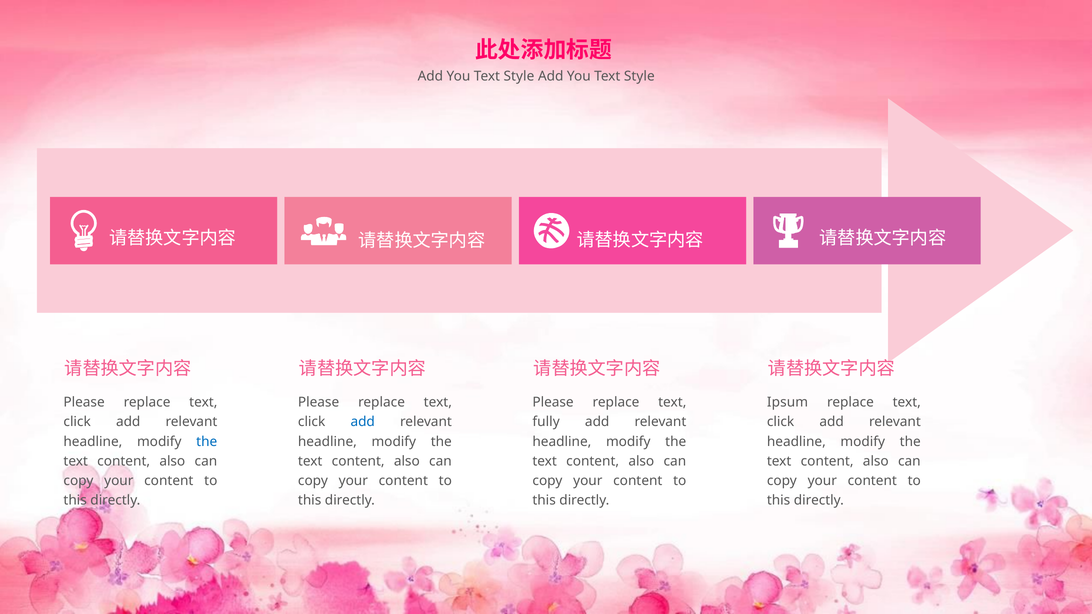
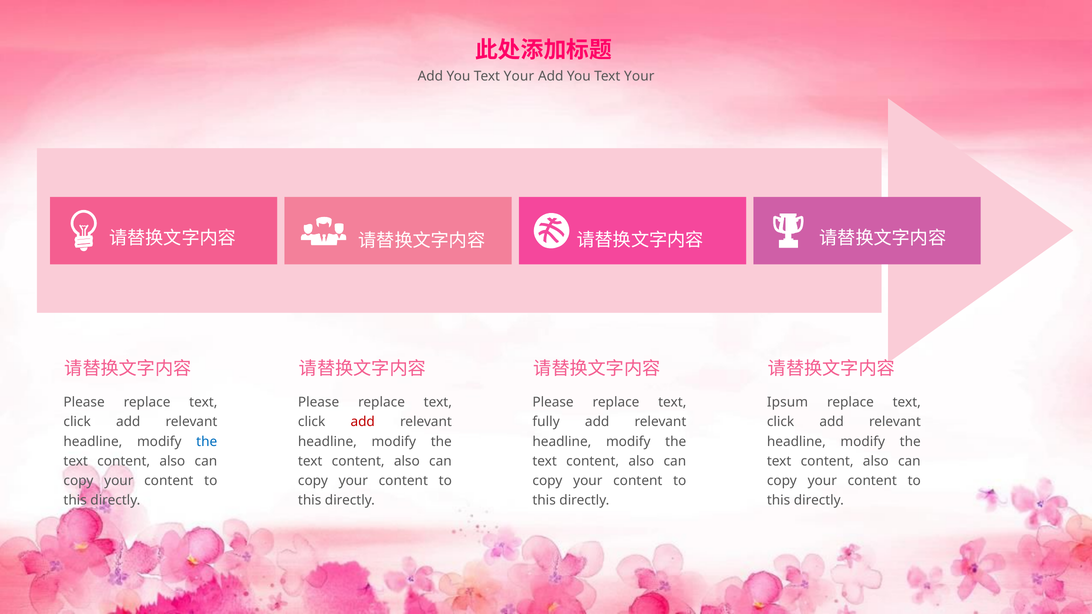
Style: Style -> Your (519, 76)
Style: Style -> Your (639, 76)
add colour: blue -> red (363, 422)
